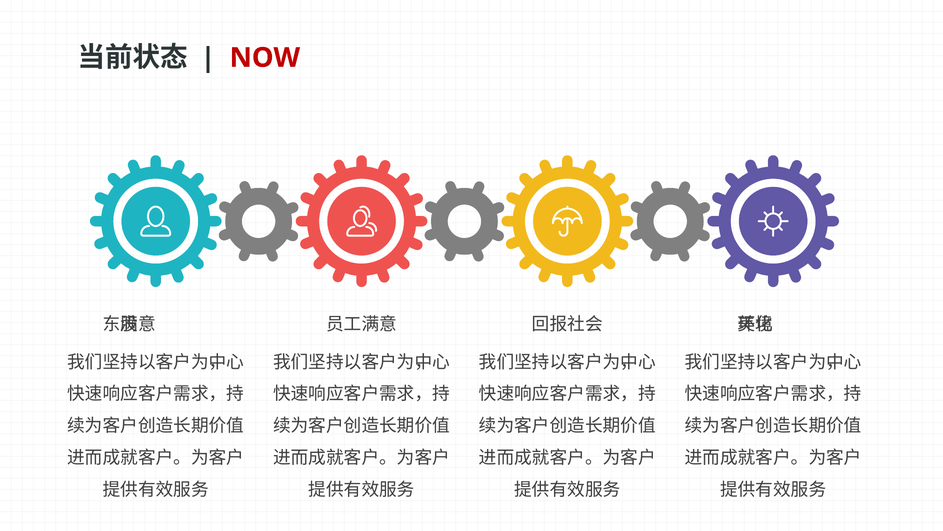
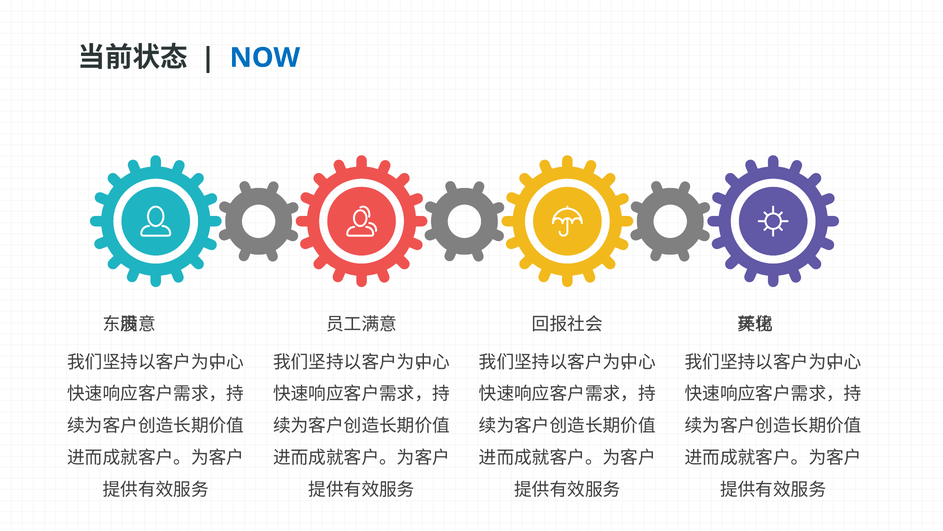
NOW colour: red -> blue (265, 58)
